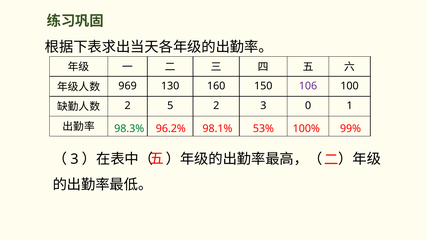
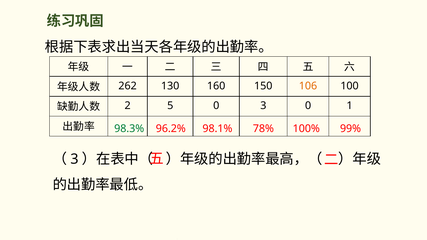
969: 969 -> 262 (128, 86)
106 colour: purple -> orange (308, 86)
5 2: 2 -> 0 (216, 106)
53%: 53% -> 78% (263, 129)
